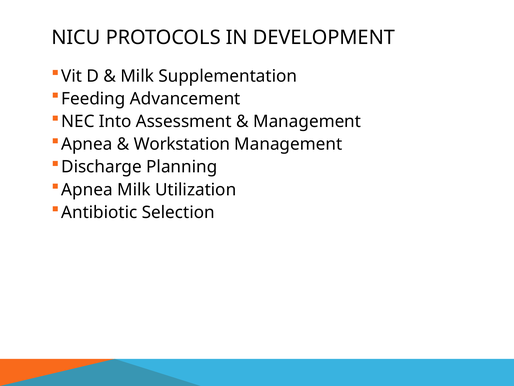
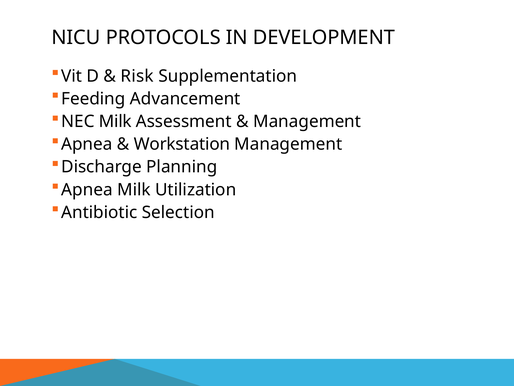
Milk: Milk -> Risk (137, 76)
NEC Into: Into -> Milk (115, 121)
